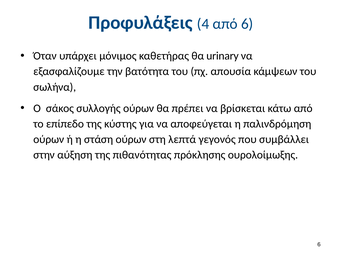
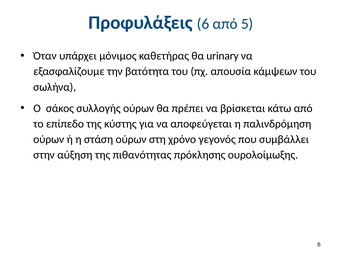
Προφυλάξεις 4: 4 -> 6 (203, 24)
από 6: 6 -> 5 (247, 24)
λεπτά: λεπτά -> χρόνο (182, 139)
